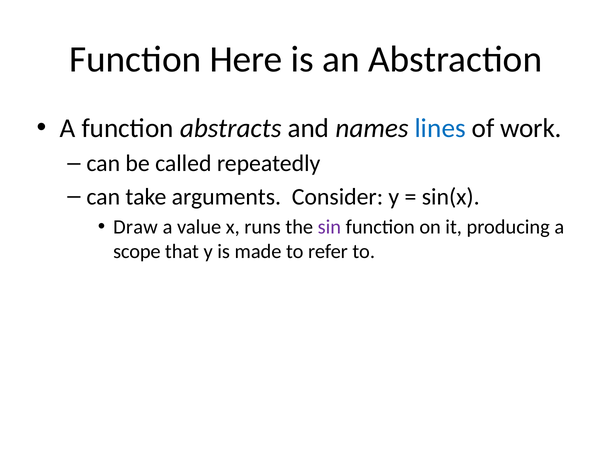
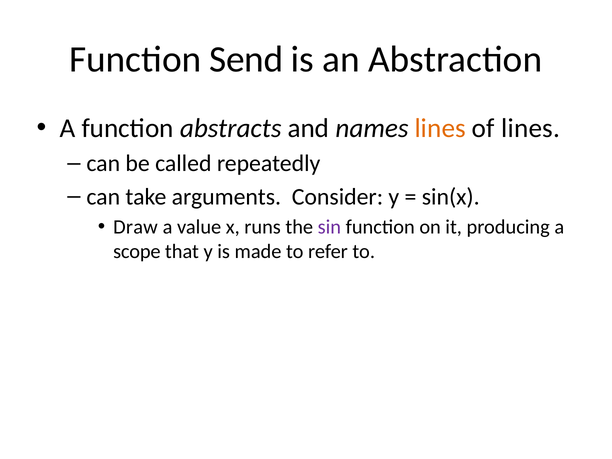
Here: Here -> Send (246, 59)
lines colour: blue -> orange (440, 128)
of work: work -> lines (531, 128)
